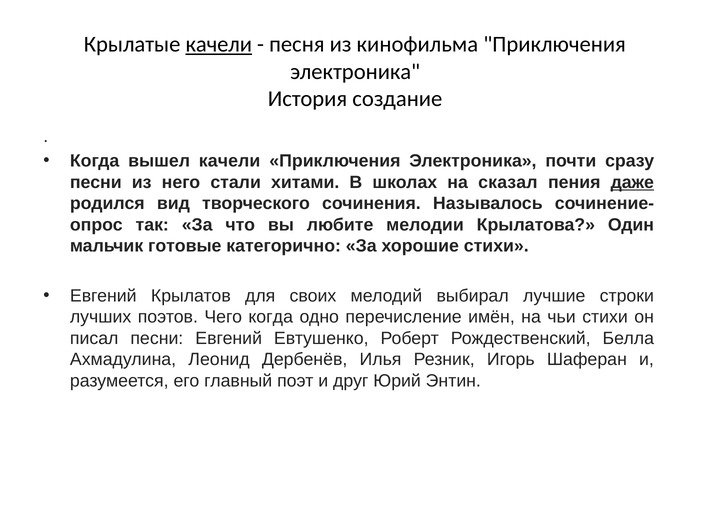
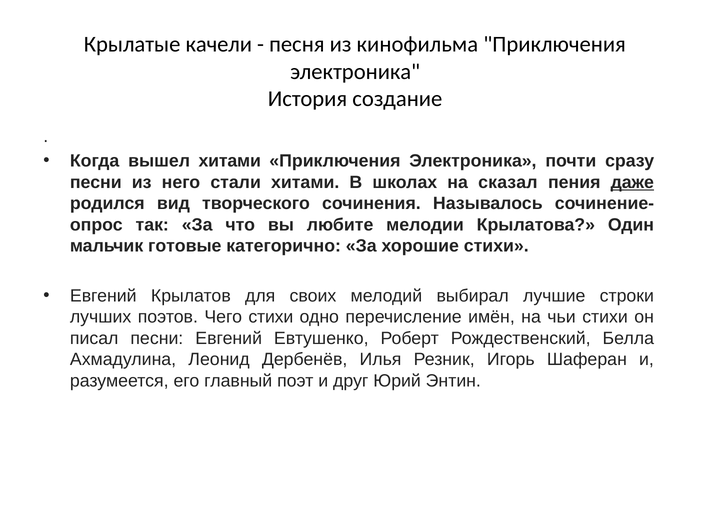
качели underline: present -> none (219, 45)
вышел качели: качели -> хитами (230, 161)
Чего когда: когда -> стихи (271, 317)
